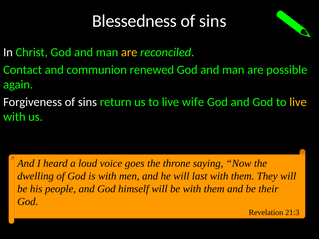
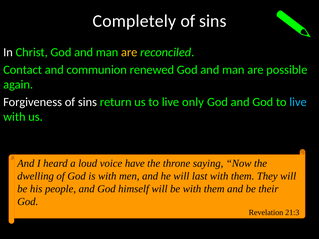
Blessedness: Blessedness -> Completely (134, 21)
wife: wife -> only (193, 102)
live colour: yellow -> light blue (298, 102)
goes: goes -> have (135, 163)
